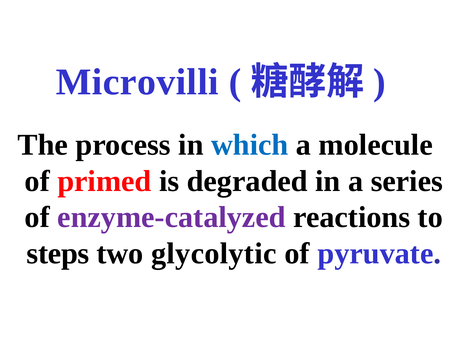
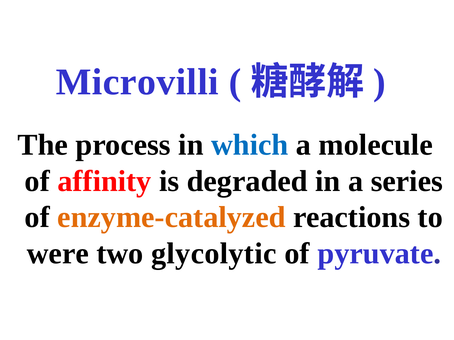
primed: primed -> affinity (104, 181)
enzyme-catalyzed colour: purple -> orange (171, 218)
steps: steps -> were (58, 254)
